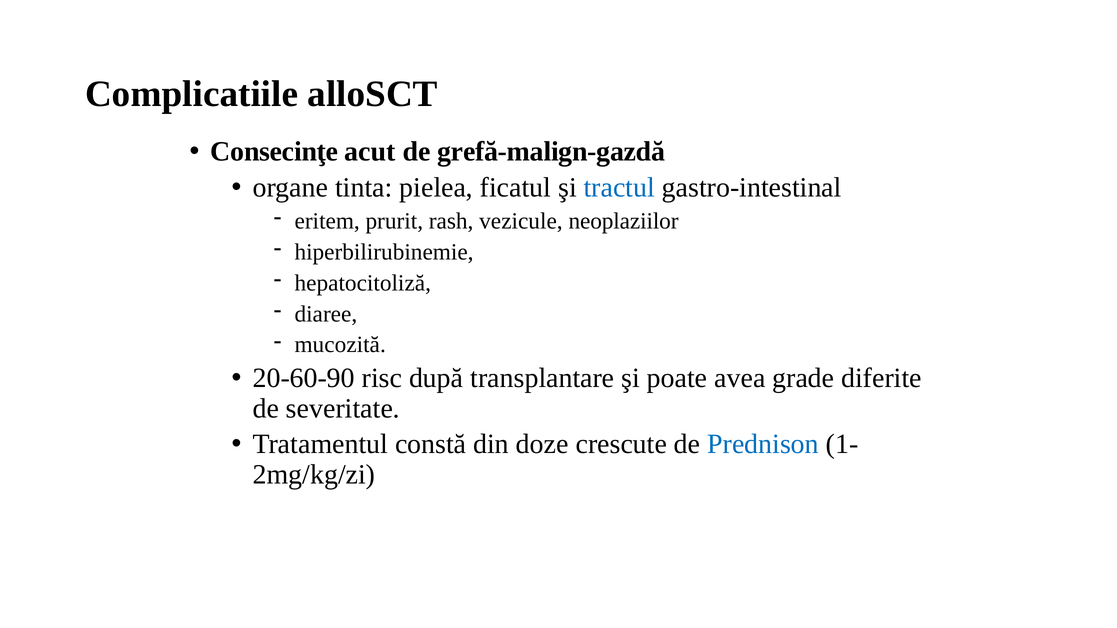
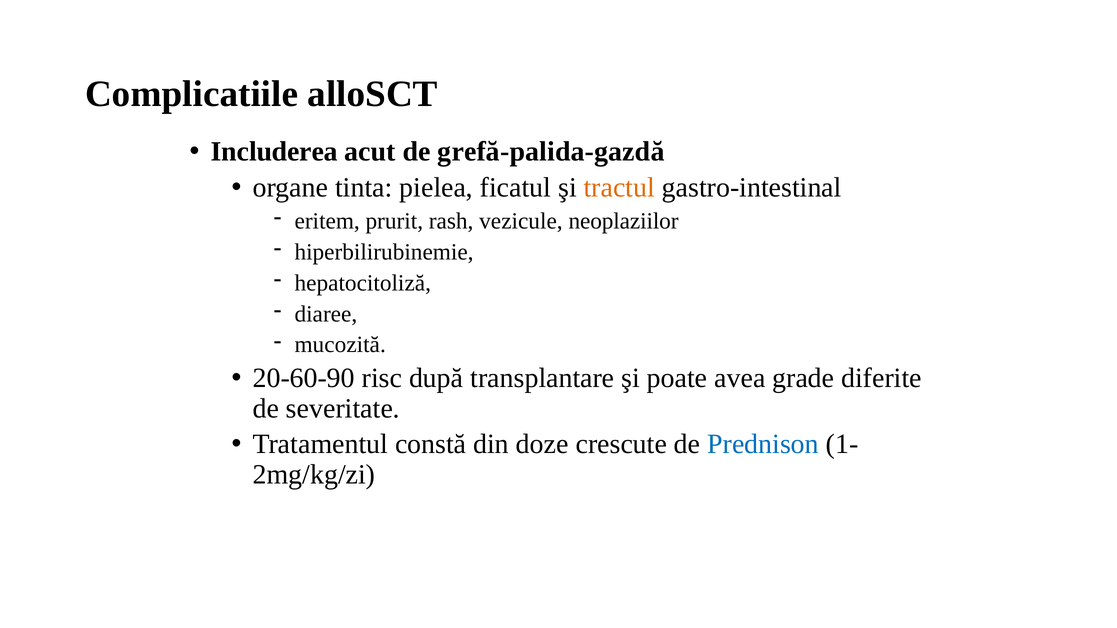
Consecinţe: Consecinţe -> Includerea (274, 152)
grefă-malign-gazdă: grefă-malign-gazdă -> grefă-palida-gazdă (551, 152)
tractul colour: blue -> orange (619, 188)
